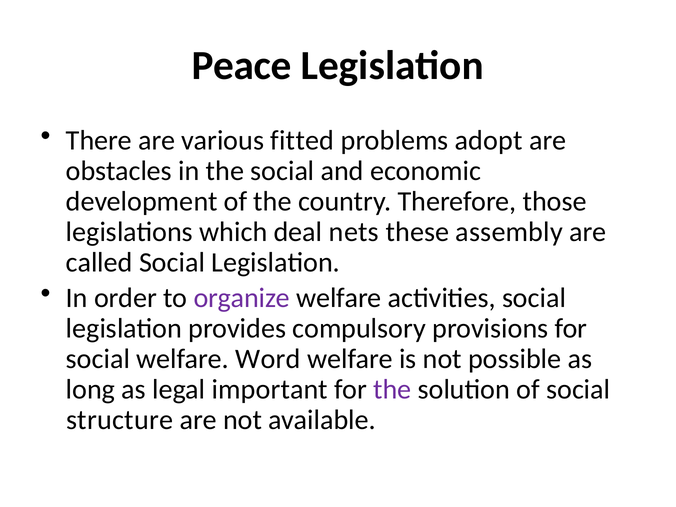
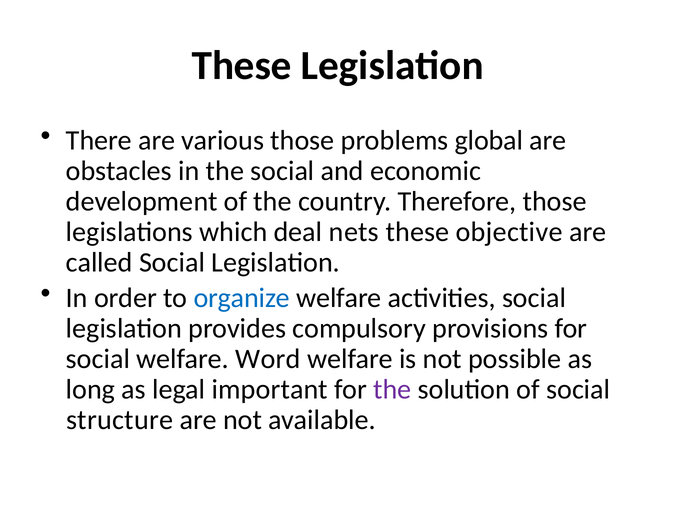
Peace: Peace -> These (242, 65)
various fitted: fitted -> those (302, 141)
adopt: adopt -> global (489, 141)
assembly: assembly -> objective (509, 232)
organize colour: purple -> blue (242, 298)
